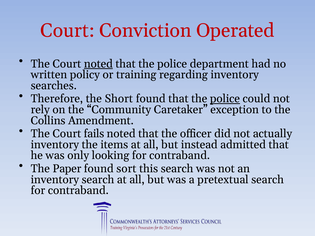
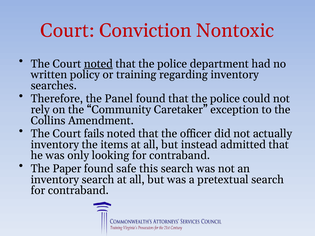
Operated: Operated -> Nontoxic (235, 30)
Short: Short -> Panel (119, 99)
police underline: present -> none (225, 99)
sort: sort -> safe (126, 169)
